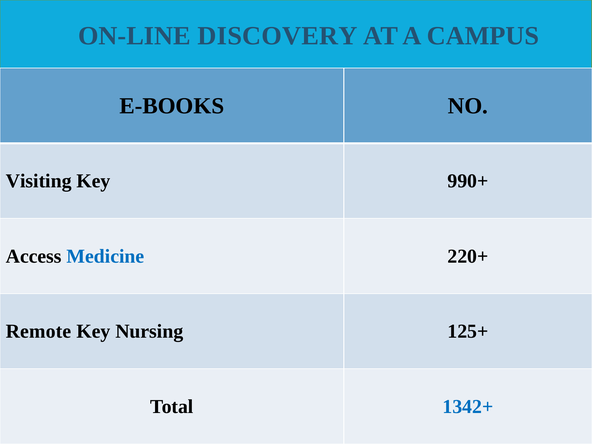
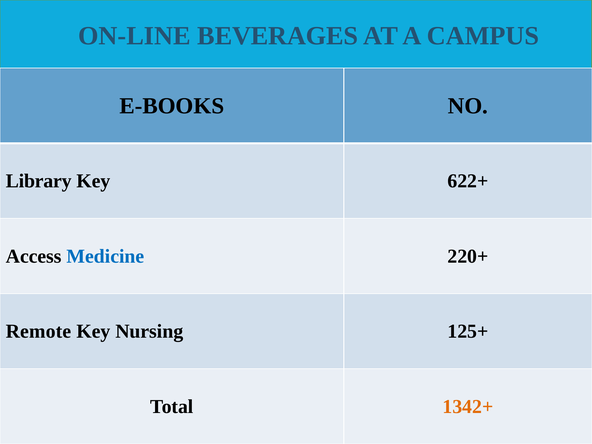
DISCOVERY: DISCOVERY -> BEVERAGES (278, 36)
Visiting: Visiting -> Library (39, 181)
990+: 990+ -> 622+ (468, 181)
1342+ colour: blue -> orange (468, 407)
